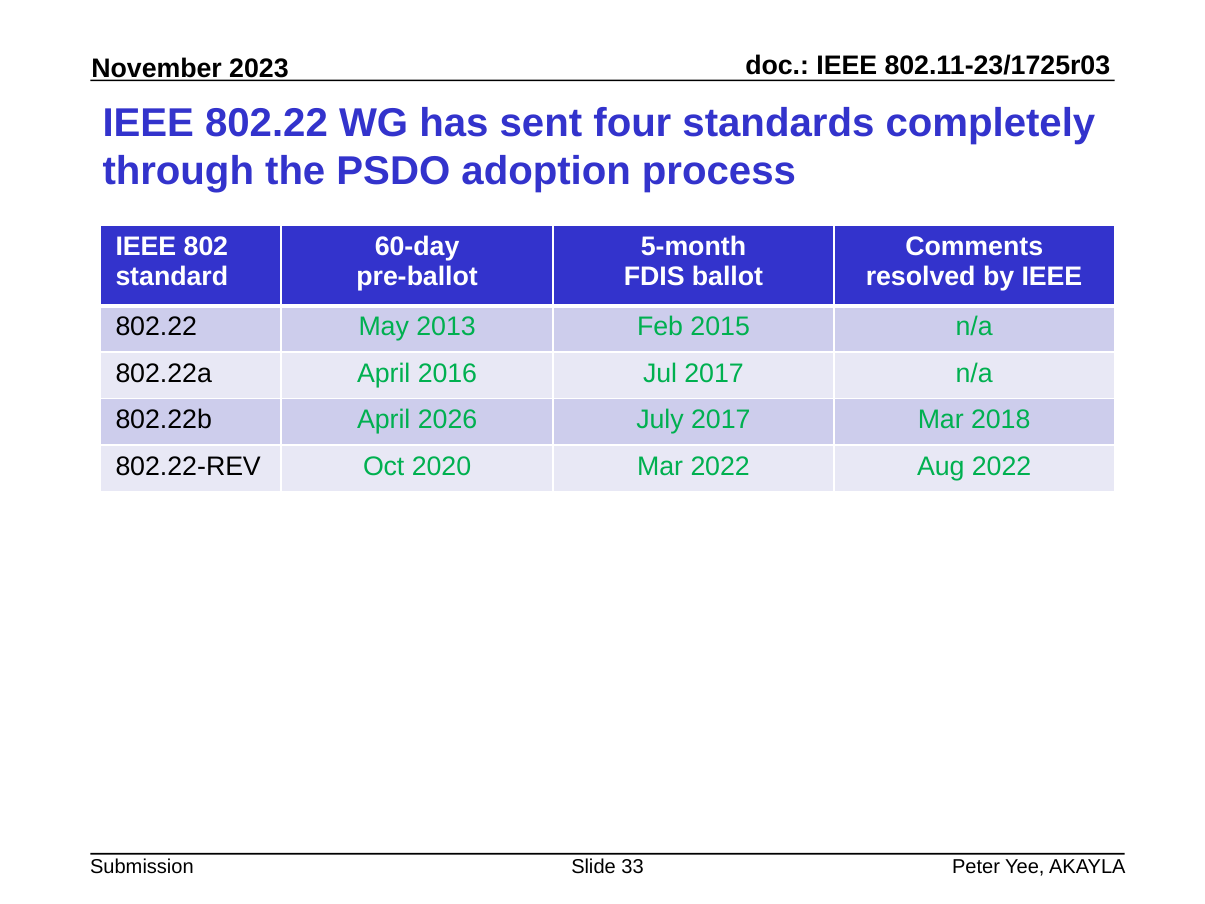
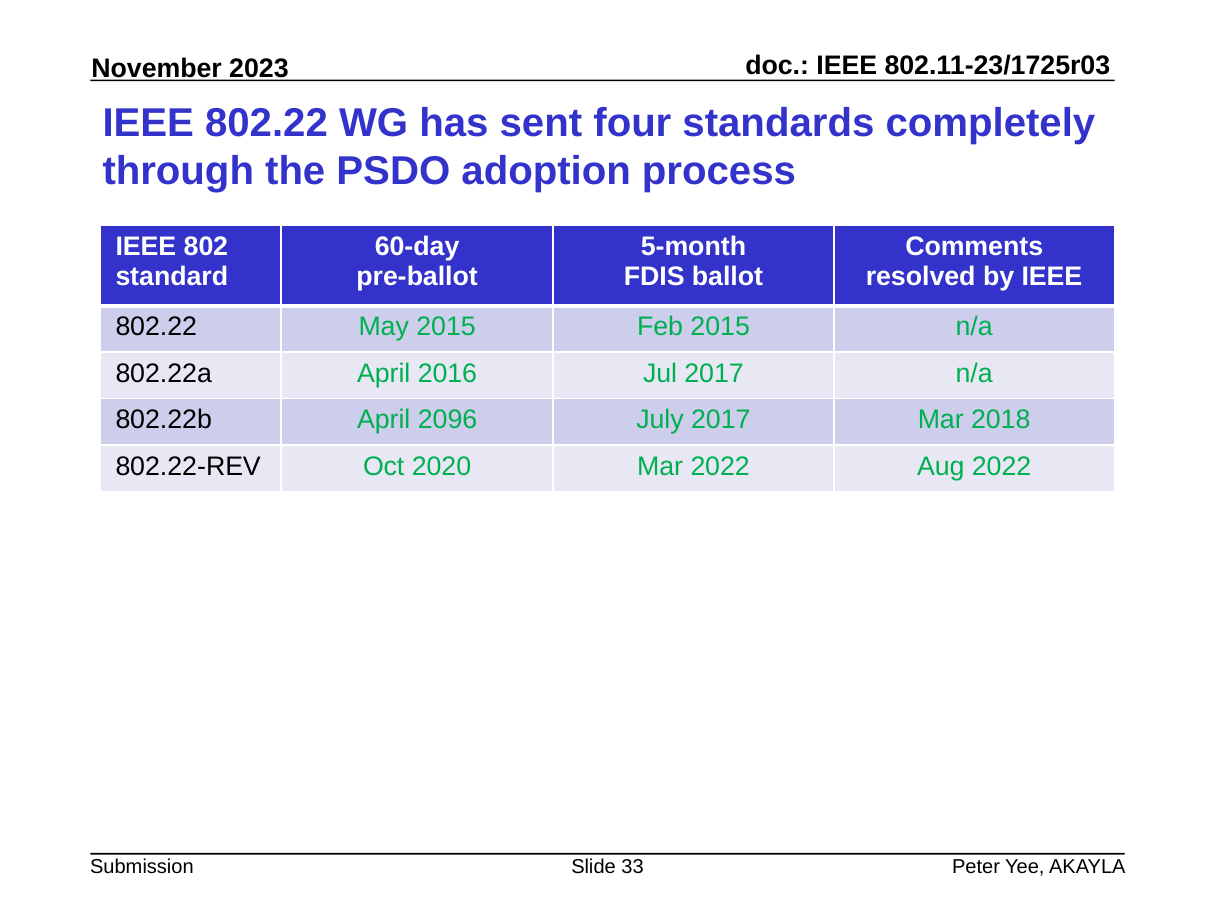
May 2013: 2013 -> 2015 (446, 327)
2026: 2026 -> 2096 (448, 420)
